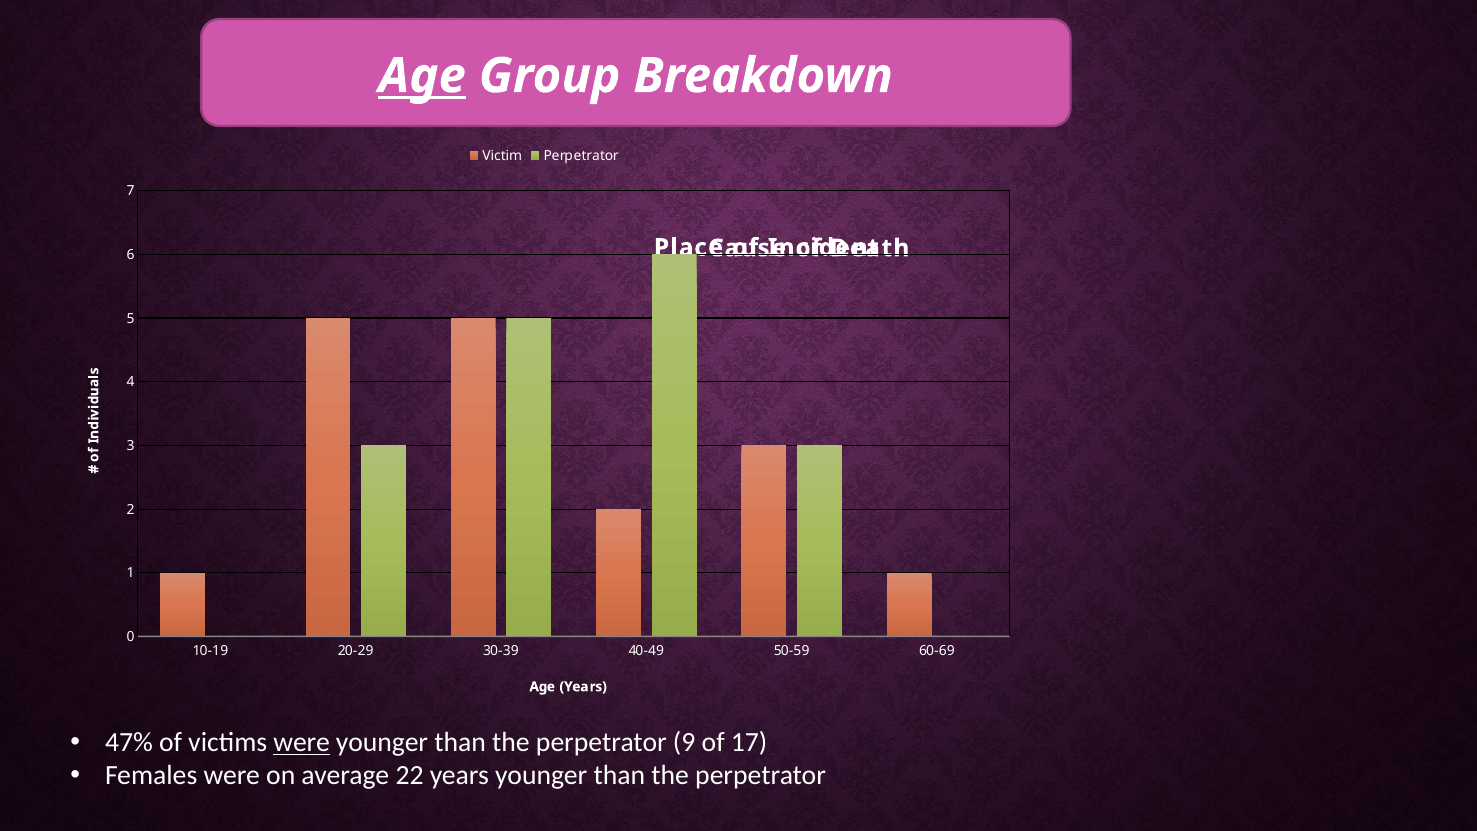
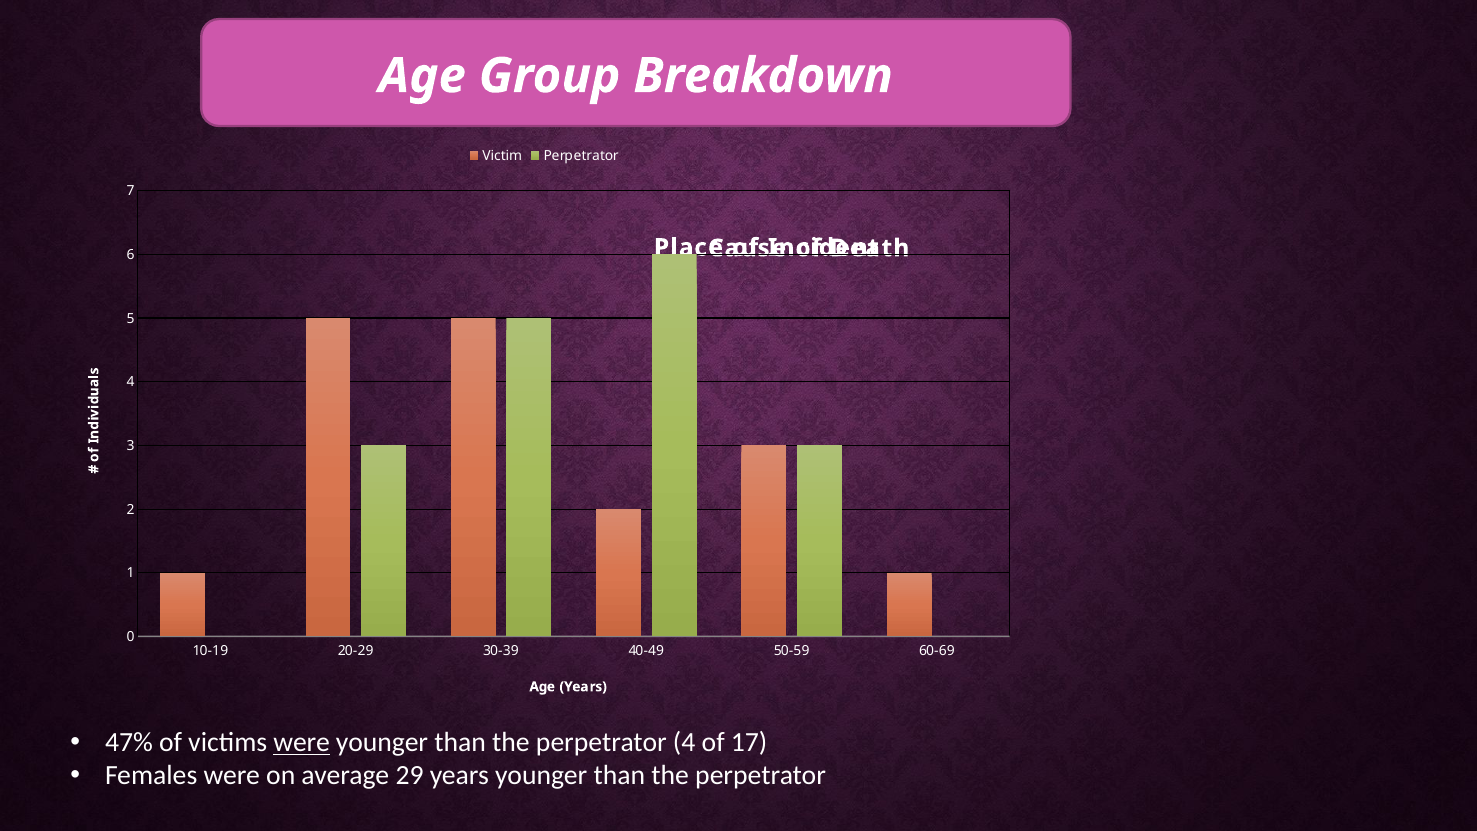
Age underline: present -> none (422, 76)
perpetrator 9: 9 -> 4 (684, 742)
22: 22 -> 29 (410, 776)
